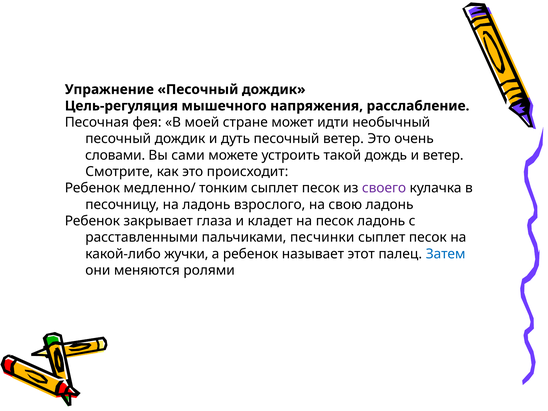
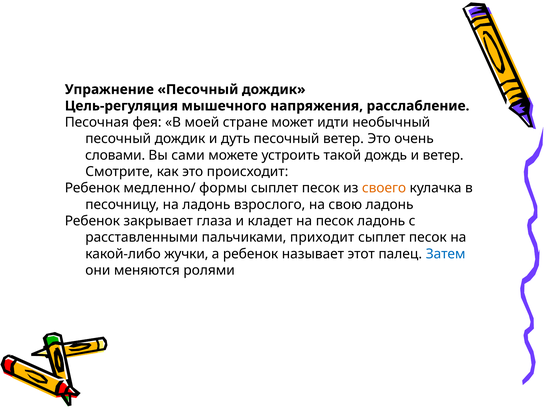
тонким: тонким -> формы (223, 188)
своего colour: purple -> orange (384, 188)
песчинки: песчинки -> приходит (322, 237)
